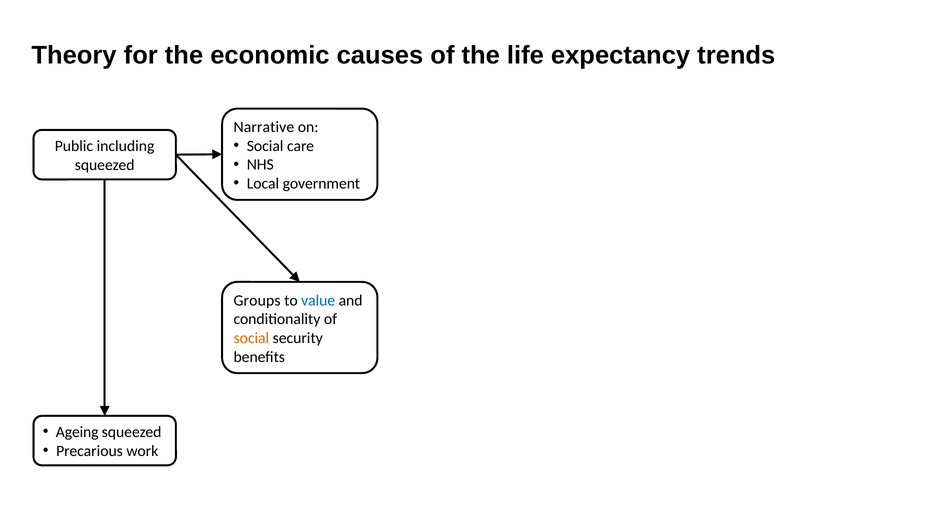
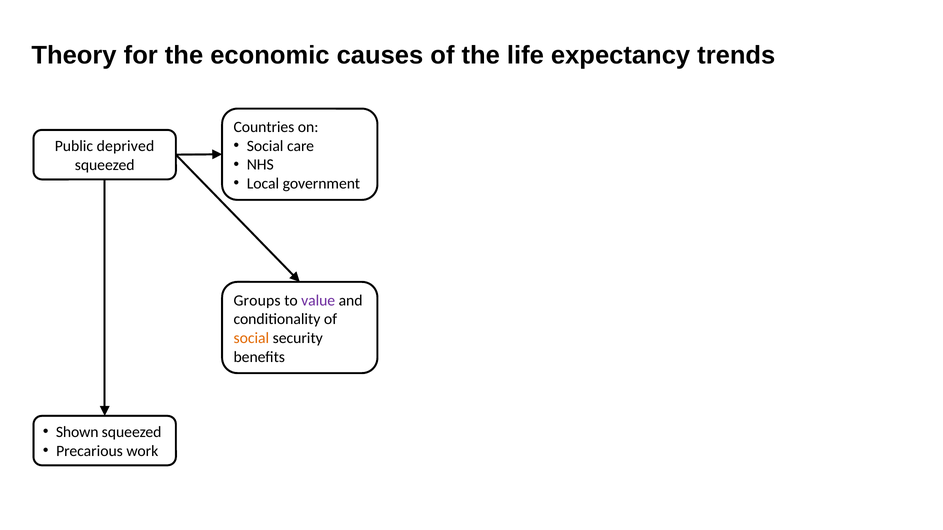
Narrative: Narrative -> Countries (264, 127)
including: including -> deprived (125, 146)
value colour: blue -> purple (318, 301)
Ageing: Ageing -> Shown (77, 433)
